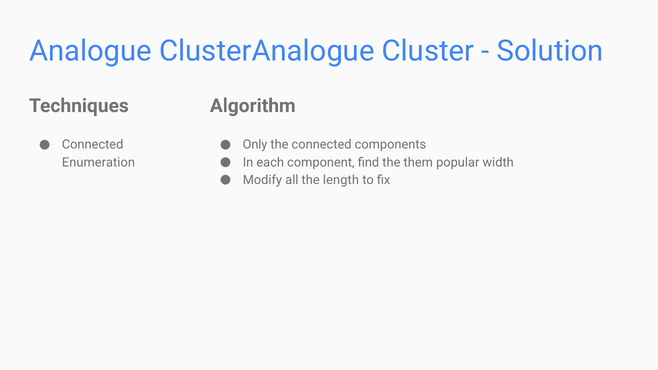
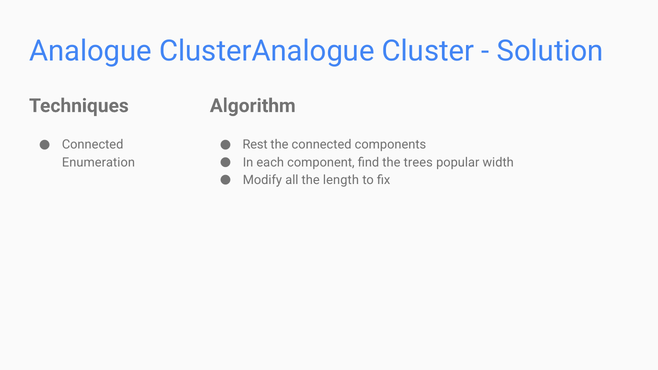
Only: Only -> Rest (255, 145)
them: them -> trees (418, 162)
